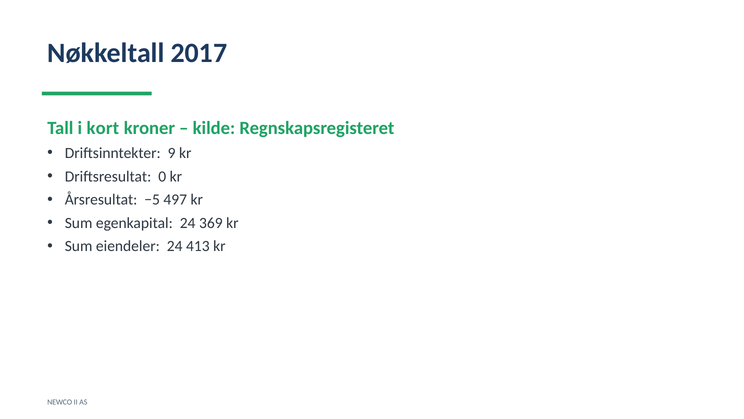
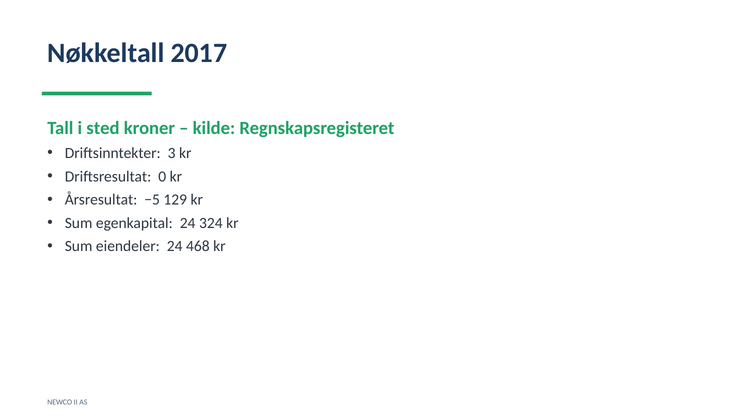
kort: kort -> sted (103, 128)
9: 9 -> 3 (172, 153)
497: 497 -> 129 (175, 200)
369: 369 -> 324 (211, 223)
413: 413 -> 468 (198, 246)
